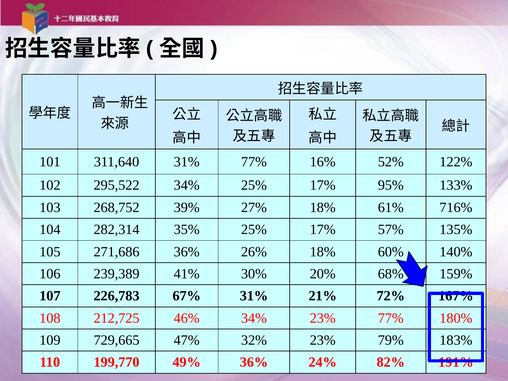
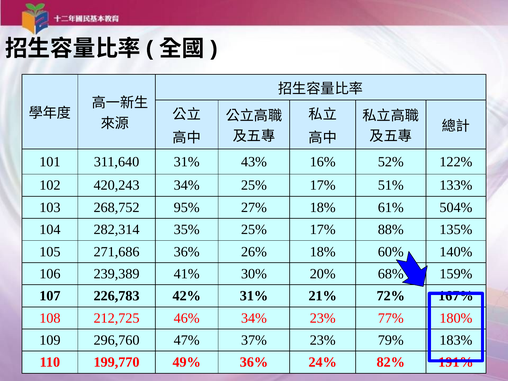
31% 77%: 77% -> 43% (254, 162)
295,522: 295,522 -> 420,243 (117, 185)
95%: 95% -> 51% (391, 185)
39%: 39% -> 95% (187, 207)
716%: 716% -> 504% (456, 207)
57%: 57% -> 88% (391, 230)
67%: 67% -> 42% (187, 296)
729,665: 729,665 -> 296,760 (117, 340)
32%: 32% -> 37% (254, 340)
